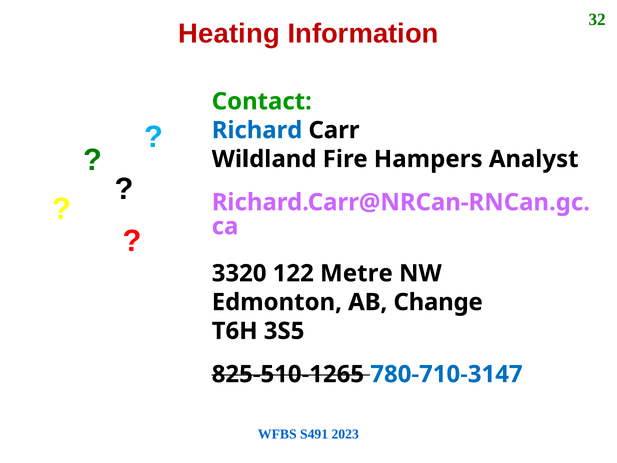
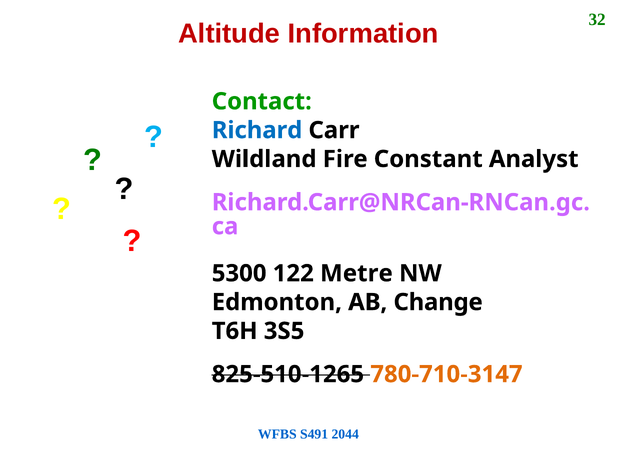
Heating: Heating -> Altitude (229, 34)
Hampers: Hampers -> Constant (428, 159)
3320: 3320 -> 5300 (239, 273)
780-710-3147 colour: blue -> orange (446, 374)
2023: 2023 -> 2044 (345, 434)
